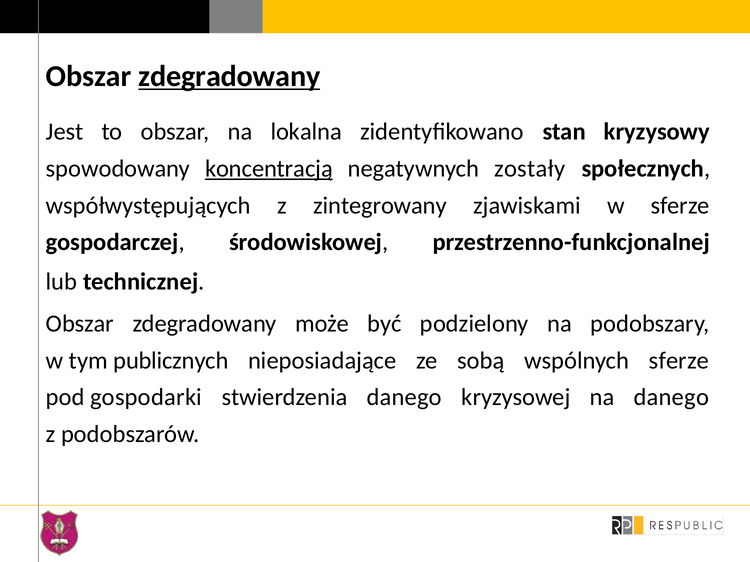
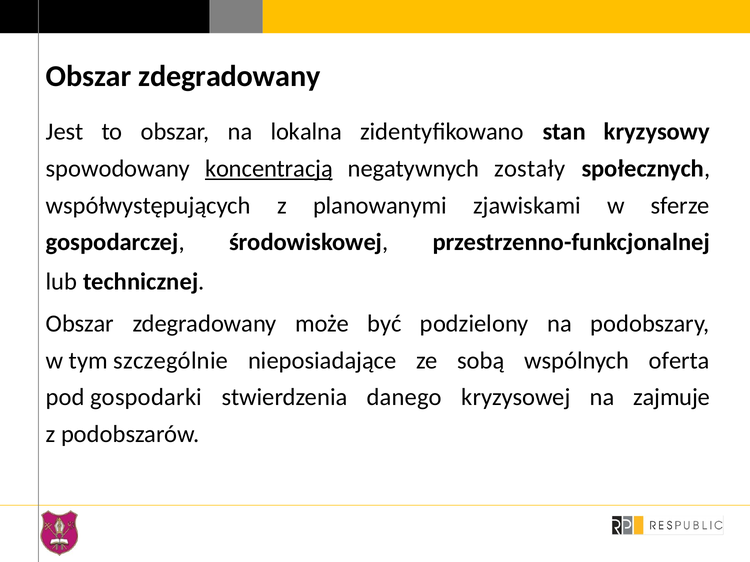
zdegradowany underline: present -> none (229, 76)
zintegrowany: zintegrowany -> planowanymi (380, 206)
publicznych: publicznych -> szczególnie (171, 361)
wspólnych sferze: sferze -> oferta (679, 361)
na danego: danego -> zajmuje (672, 398)
